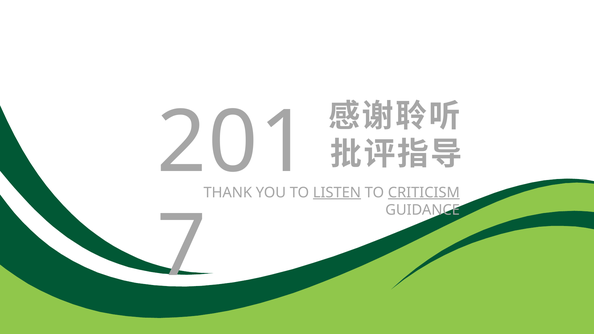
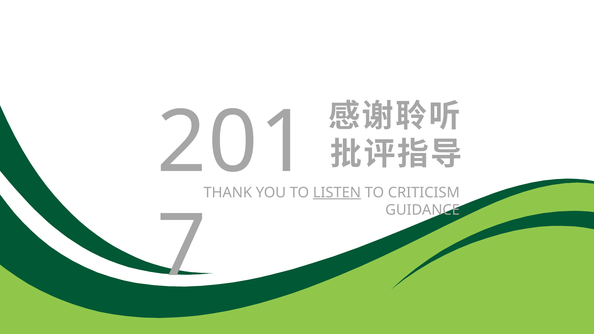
CRITICISM underline: present -> none (424, 193)
